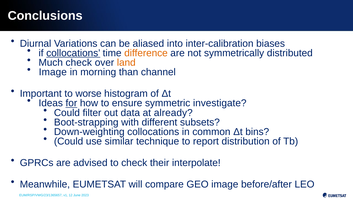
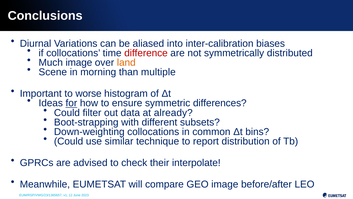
collocations underline: present -> none (73, 53)
difference colour: orange -> red (146, 53)
Much check: check -> image (79, 62)
Image: Image -> Scene (53, 72)
channel: channel -> multiple (158, 72)
investigate: investigate -> differences (220, 103)
